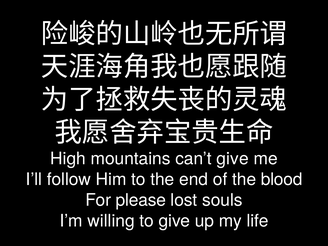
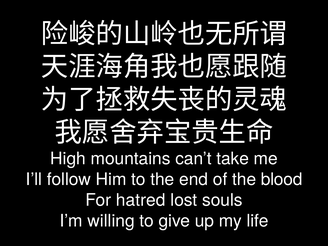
can’t give: give -> take (233, 159)
please: please -> hatred (141, 200)
